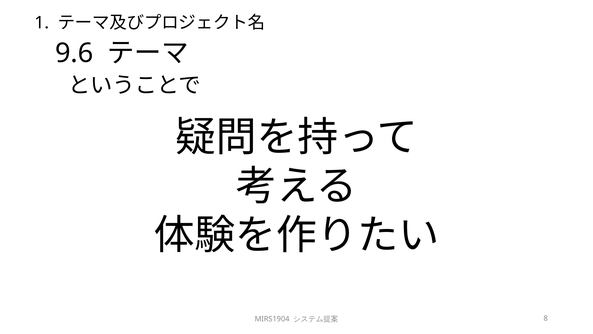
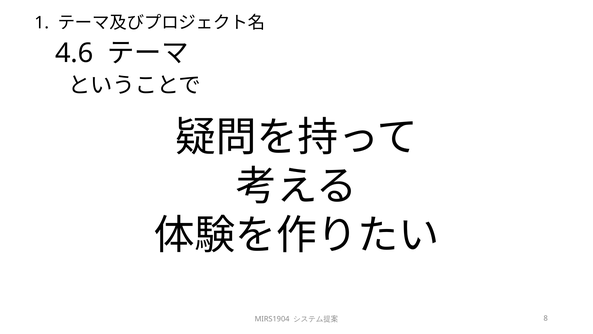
9.6: 9.6 -> 4.6 (74, 53)
